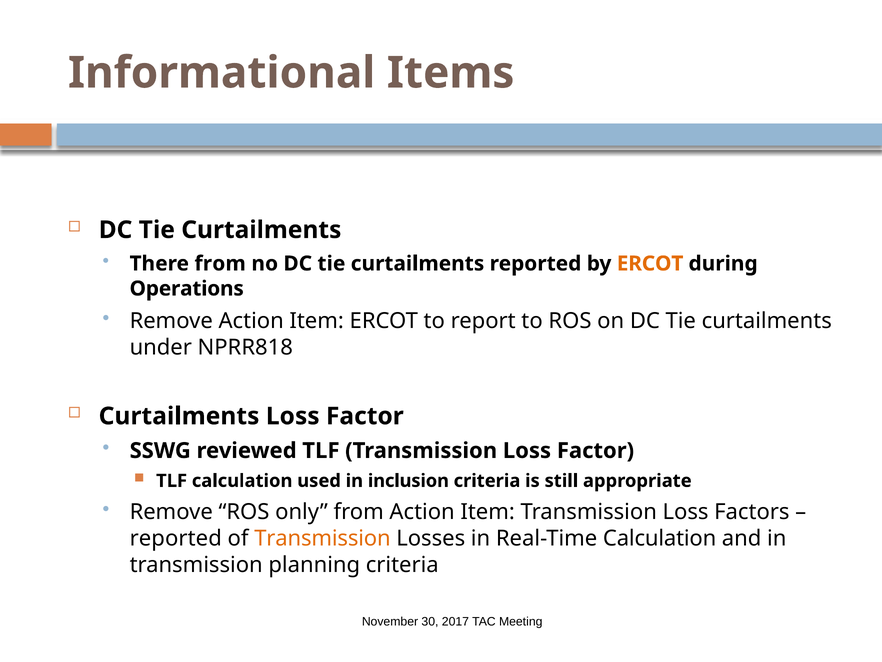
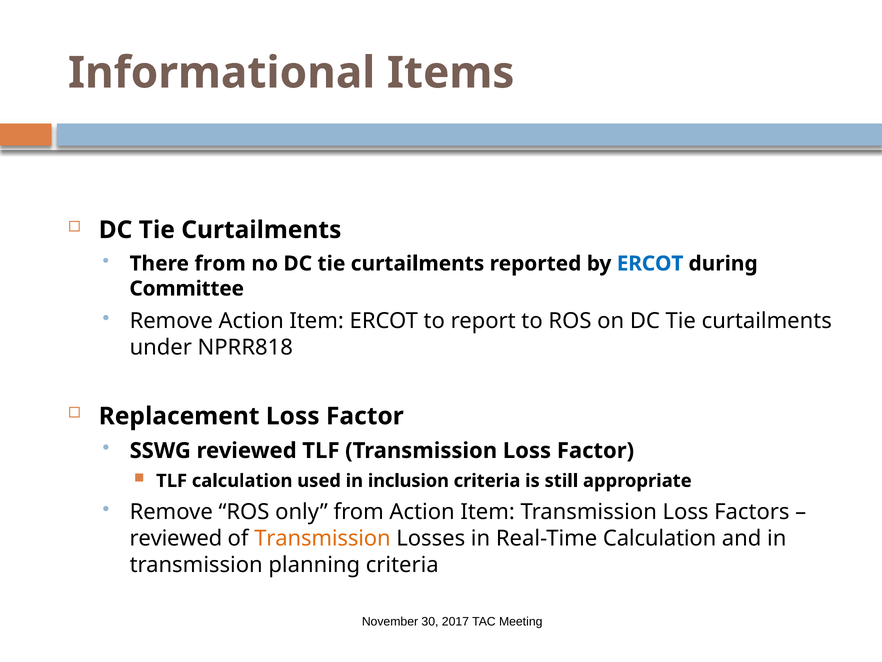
ERCOT colour: orange -> blue (650, 263)
Operations: Operations -> Committee (187, 288)
Curtailments: Curtailments -> Replacement (179, 416)
reported: reported -> reviewed (176, 538)
